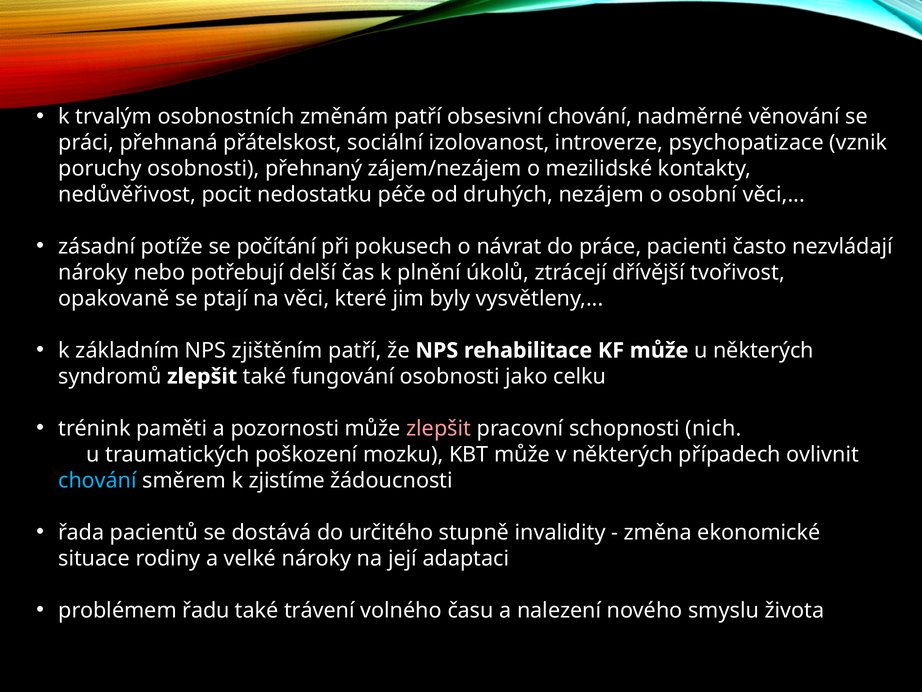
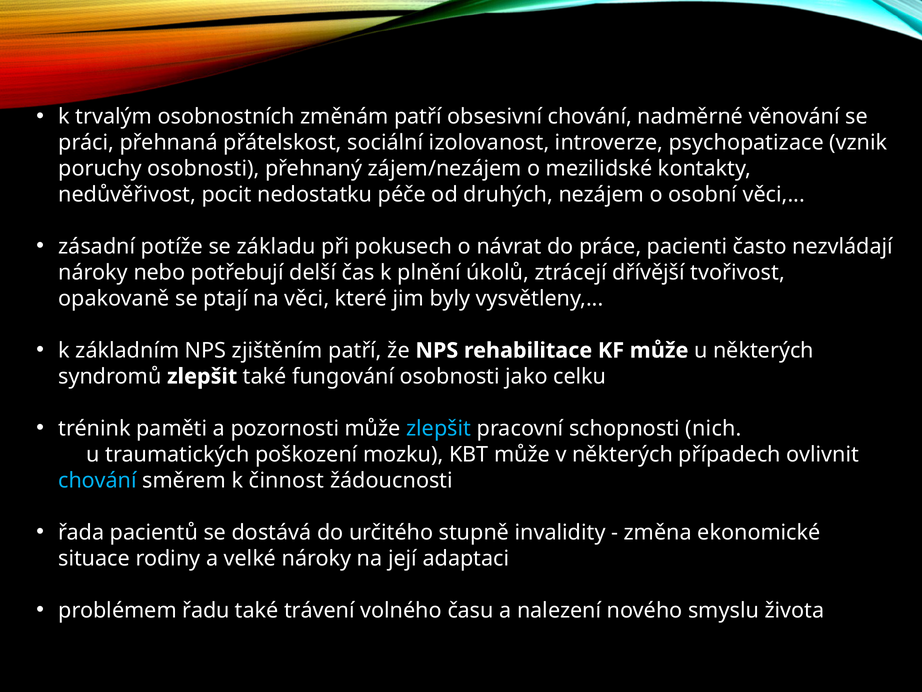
počítání: počítání -> základu (276, 246)
zlepšit colour: pink -> light blue (439, 428)
zjistíme: zjistíme -> činnost (287, 480)
